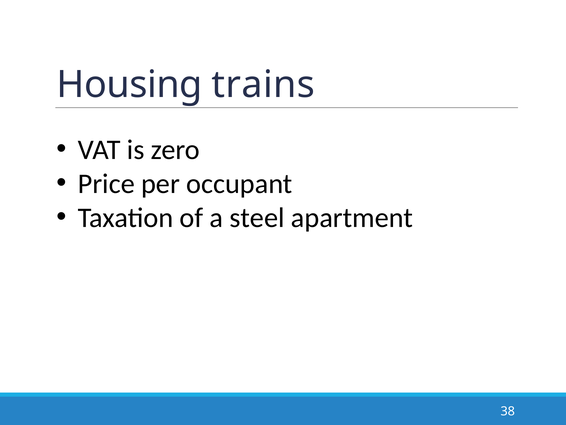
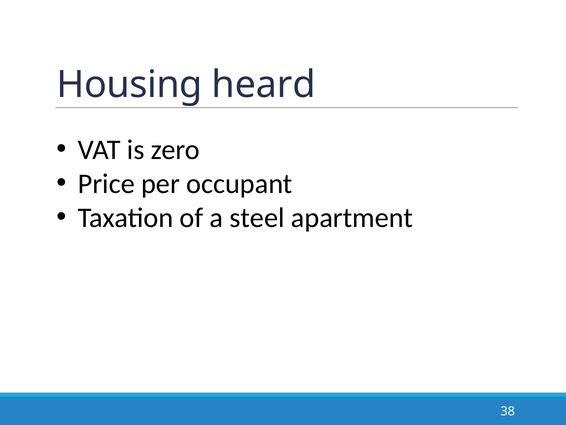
trains: trains -> heard (264, 85)
